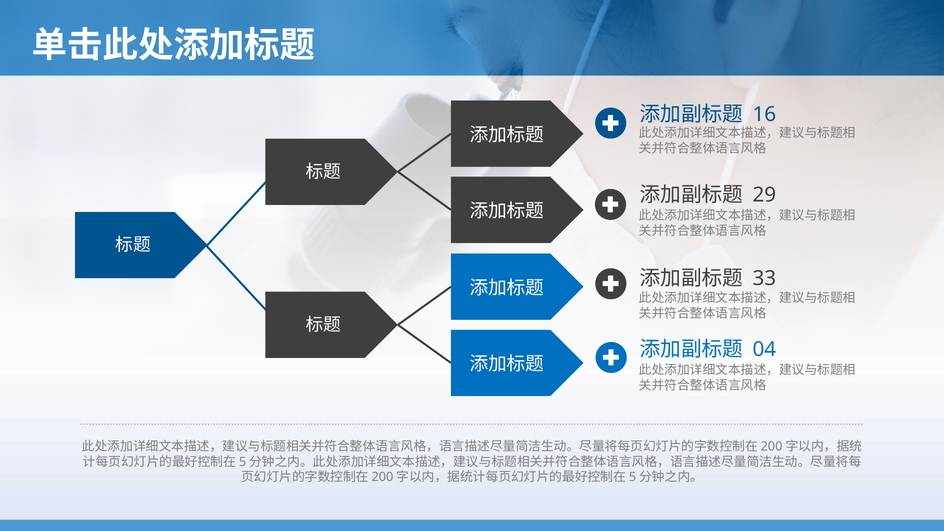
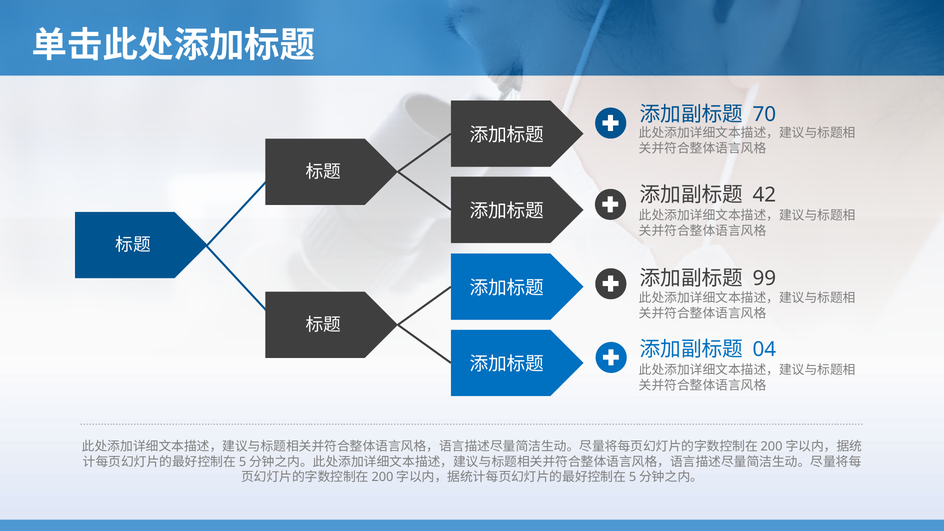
16: 16 -> 70 (764, 115)
29: 29 -> 42 (764, 195)
33: 33 -> 99 (764, 278)
